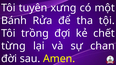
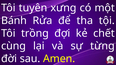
từng: từng -> cùng (13, 46)
chan: chan -> từng (102, 46)
